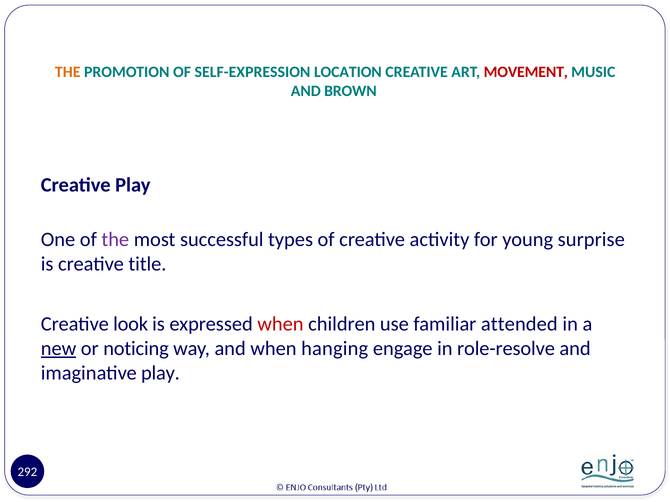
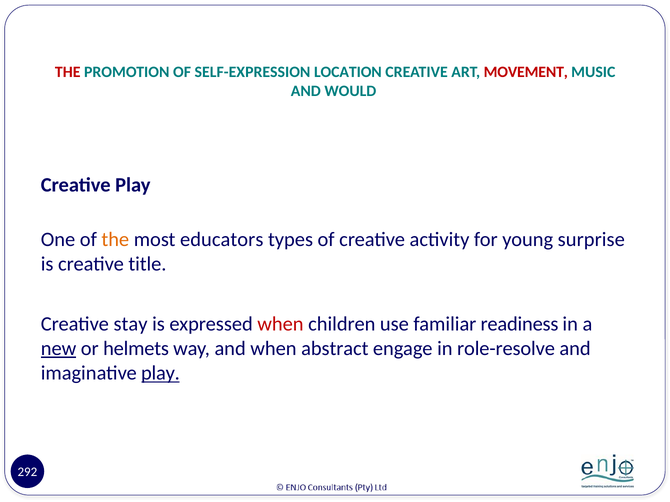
THE colour: orange -> red (68, 72)
BROWN: BROWN -> WOULD (350, 91)
the colour: purple -> orange (115, 240)
successful: successful -> educators (222, 240)
look: look -> stay (131, 324)
attended: attended -> readiness (519, 324)
noticing: noticing -> helmets (136, 349)
hanging: hanging -> abstract (335, 349)
play underline: none -> present (160, 373)
